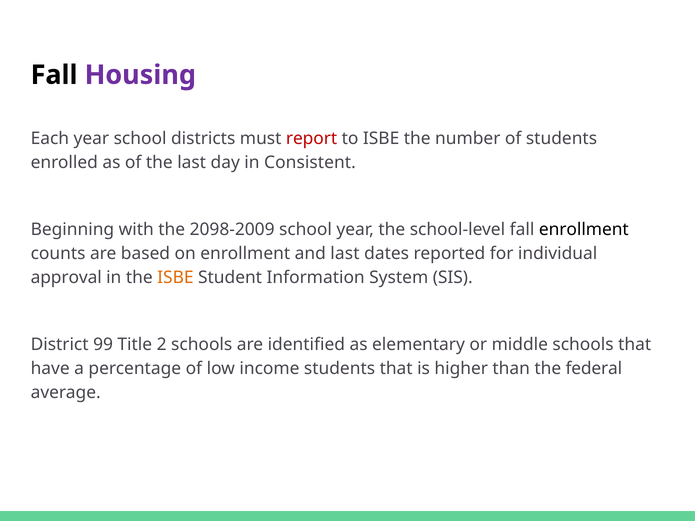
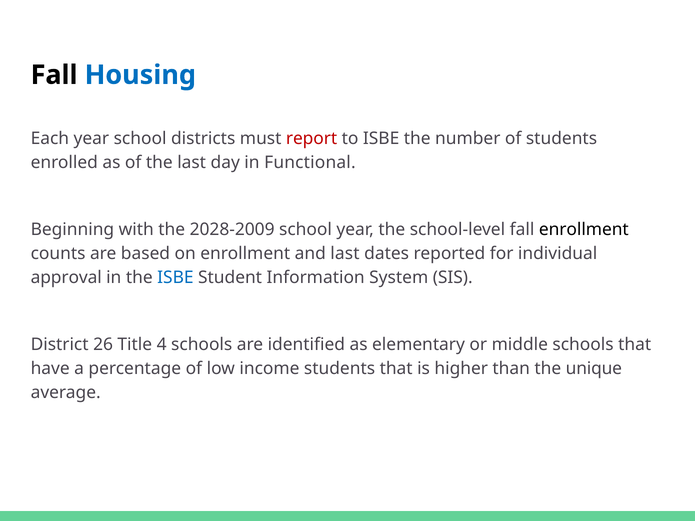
Housing colour: purple -> blue (140, 75)
Consistent: Consistent -> Functional (310, 162)
2098-2009: 2098-2009 -> 2028-2009 (232, 230)
ISBE colour: orange -> blue (175, 278)
99: 99 -> 26 (103, 345)
2: 2 -> 4 (162, 345)
federal: federal -> unique (594, 369)
